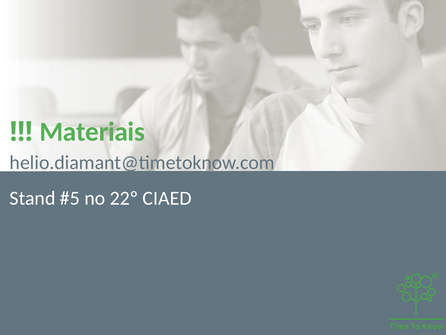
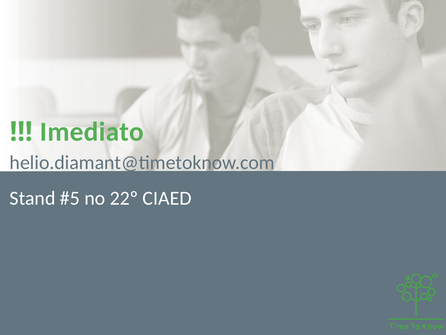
Materiais: Materiais -> Imediato (92, 132)
